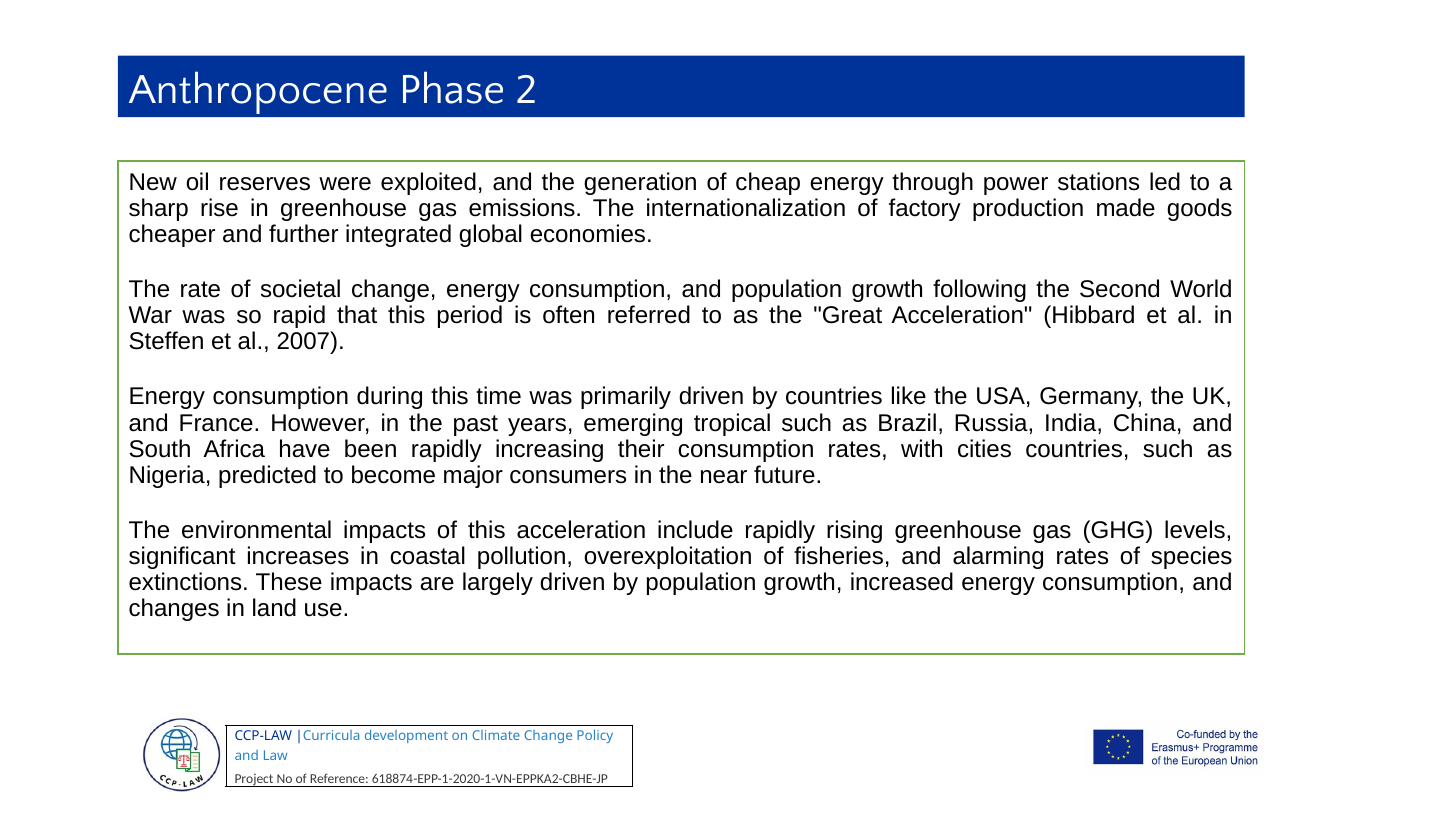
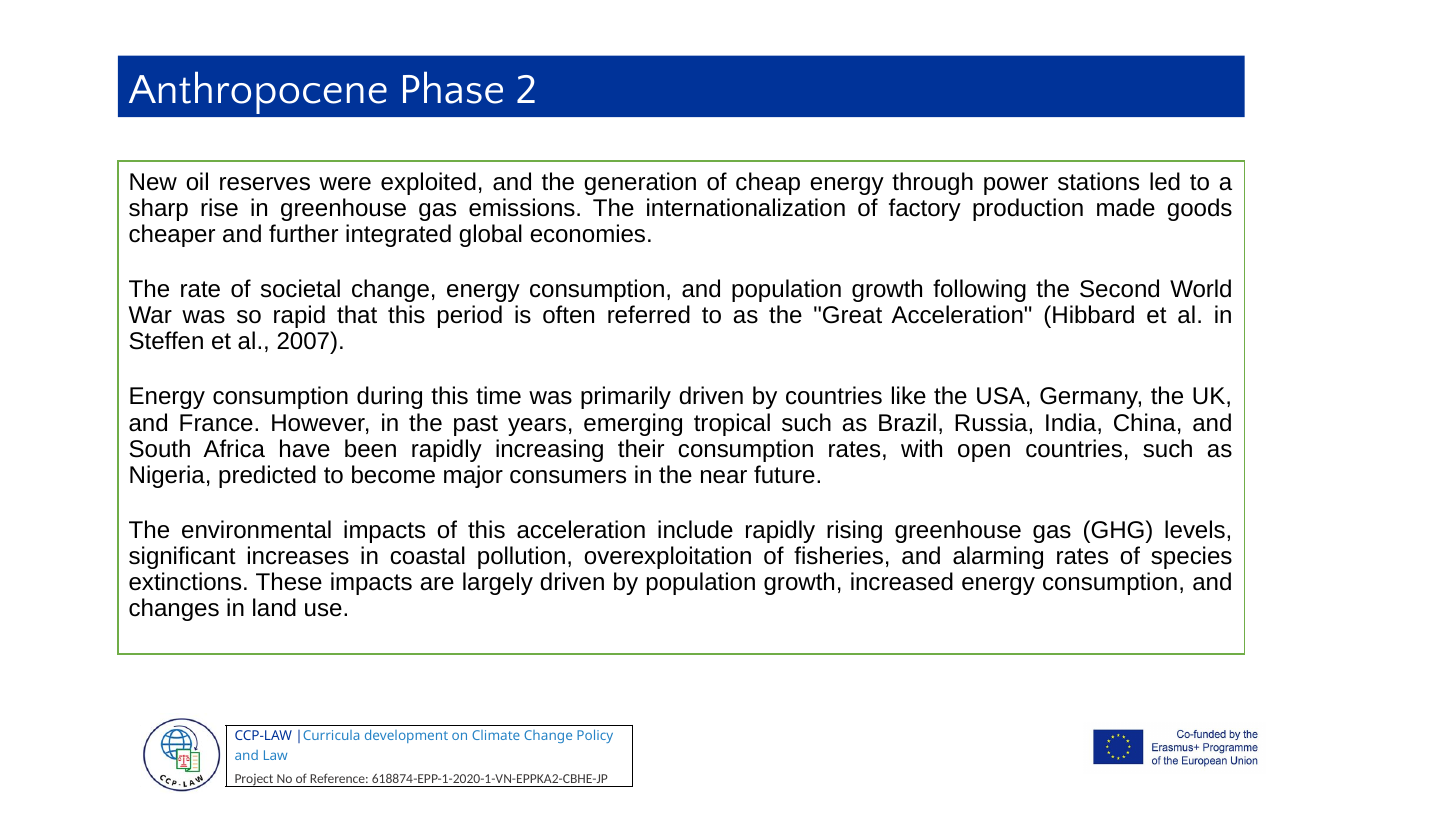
cities: cities -> open (984, 449)
